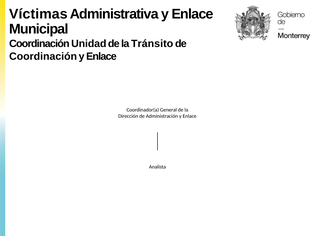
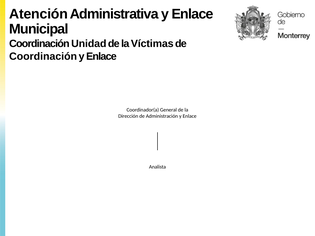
Víctimas: Víctimas -> Atención (38, 14)
Tránsito: Tránsito -> Víctimas (152, 44)
